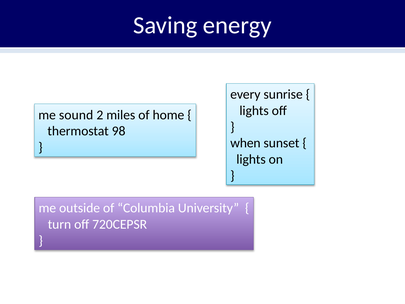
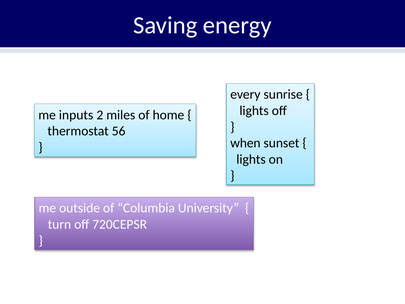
sound: sound -> inputs (76, 115)
98: 98 -> 56 (119, 131)
